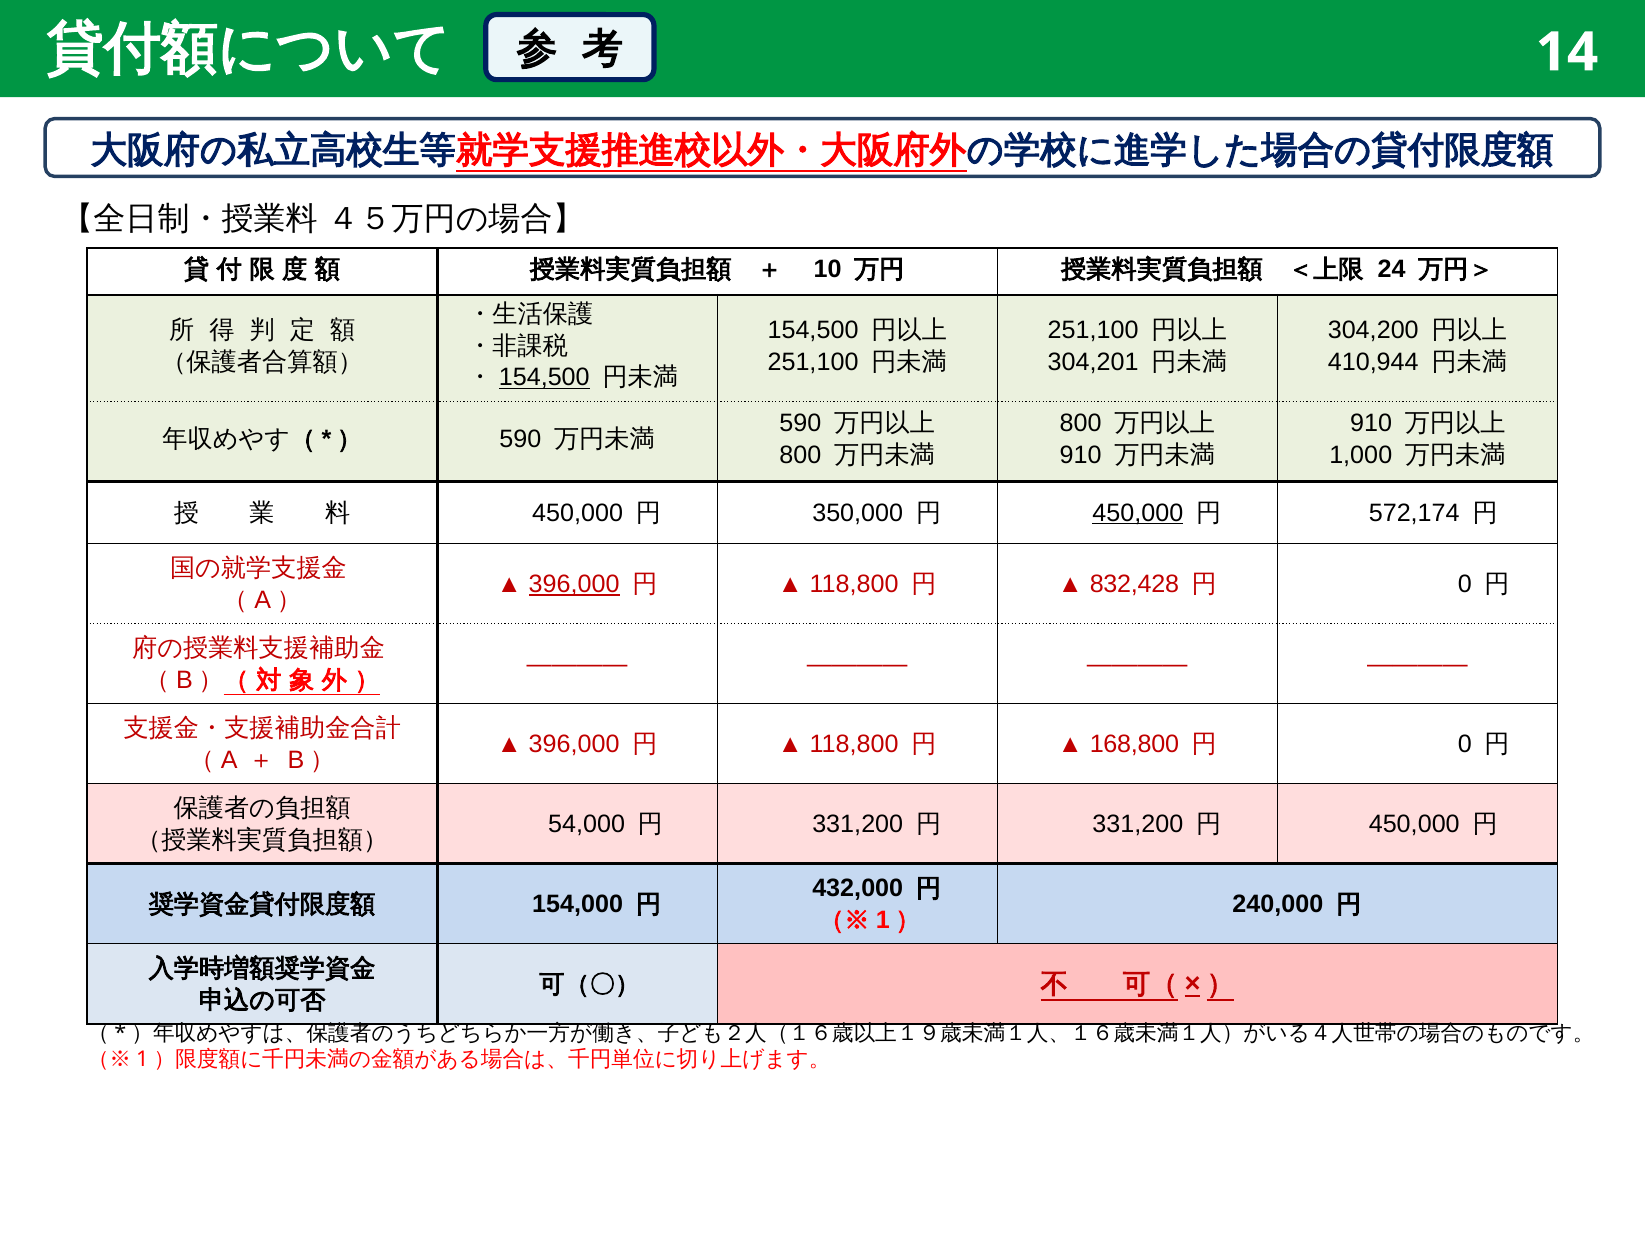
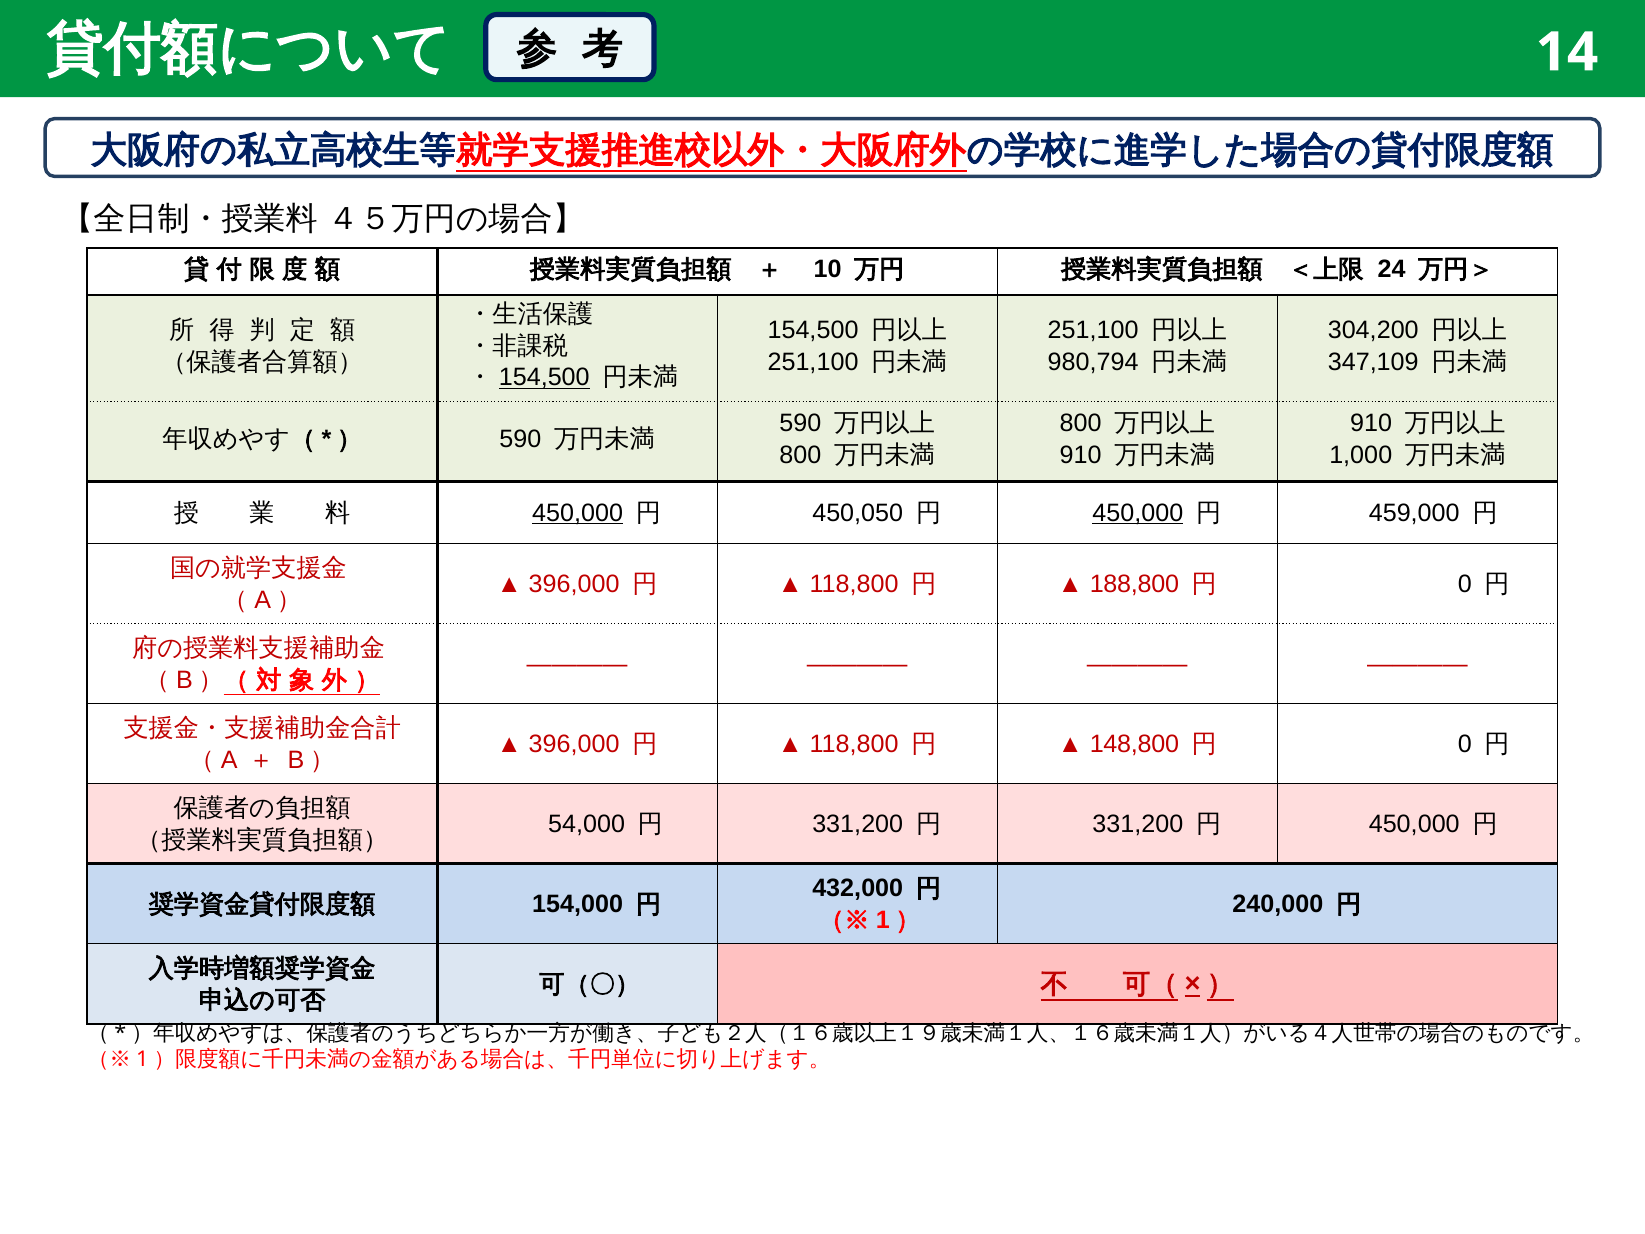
304,201: 304,201 -> 980,794 (1093, 362)
410,944: 410,944 -> 347,109 (1373, 362)
450,000 underline: none -> present (578, 513)
350,000: 350,000 -> 450,050 (858, 513)
572,174: 572,174 -> 459,000 (1414, 513)
396,000 underline: present -> none (574, 584)
832,428: 832,428 -> 188,800 (1134, 584)
168,800: 168,800 -> 148,800 (1134, 744)
